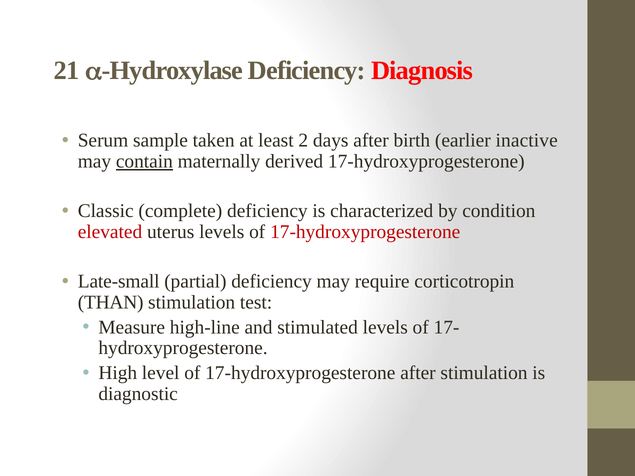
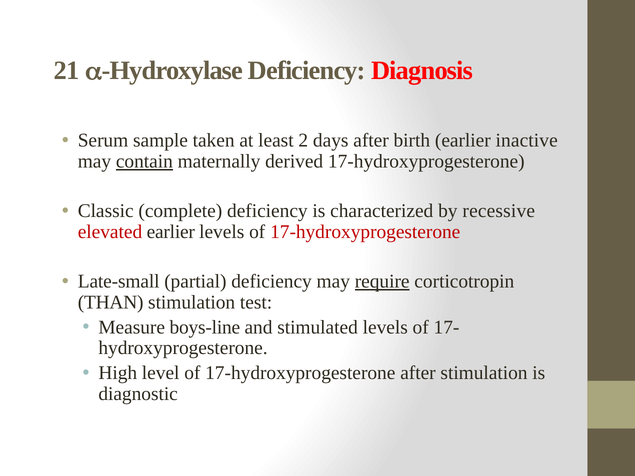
condition: condition -> recessive (499, 211)
elevated uterus: uterus -> earlier (171, 232)
require underline: none -> present (382, 282)
high-line: high-line -> boys-line (205, 327)
